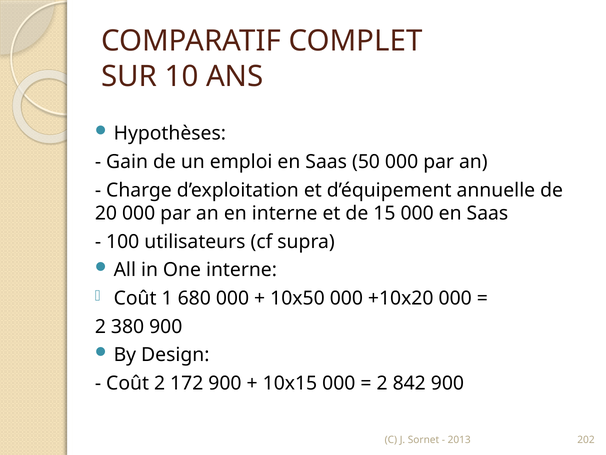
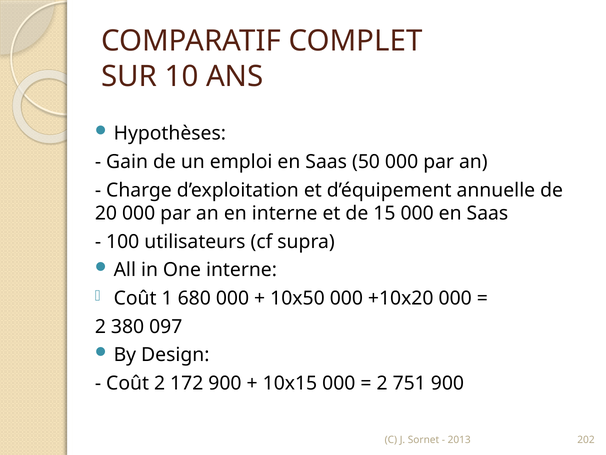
380 900: 900 -> 097 (166, 326)
842: 842 -> 751 (409, 383)
